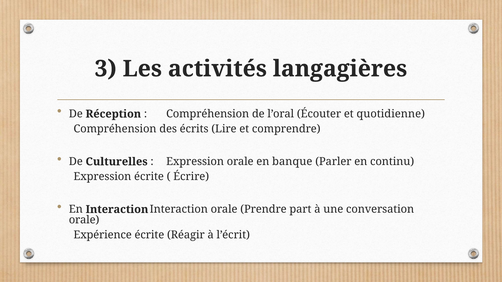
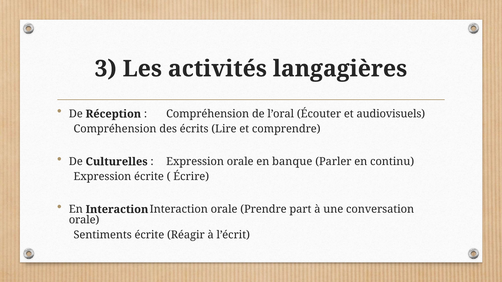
quotidienne: quotidienne -> audiovisuels (391, 114)
Expérience: Expérience -> Sentiments (103, 235)
